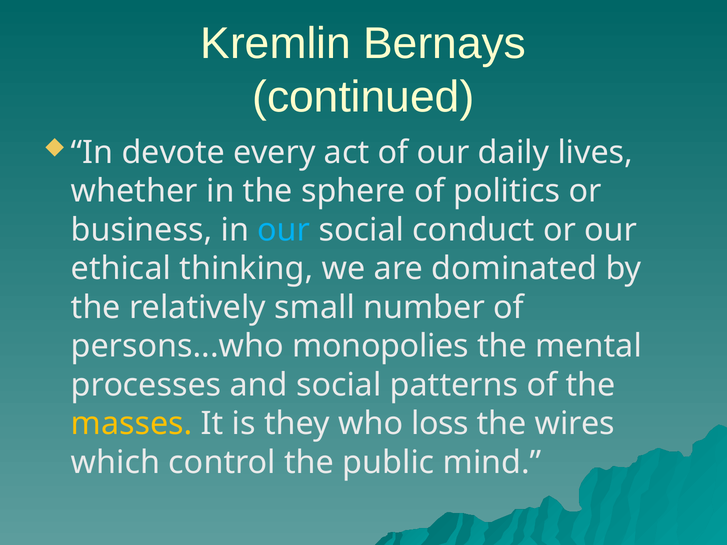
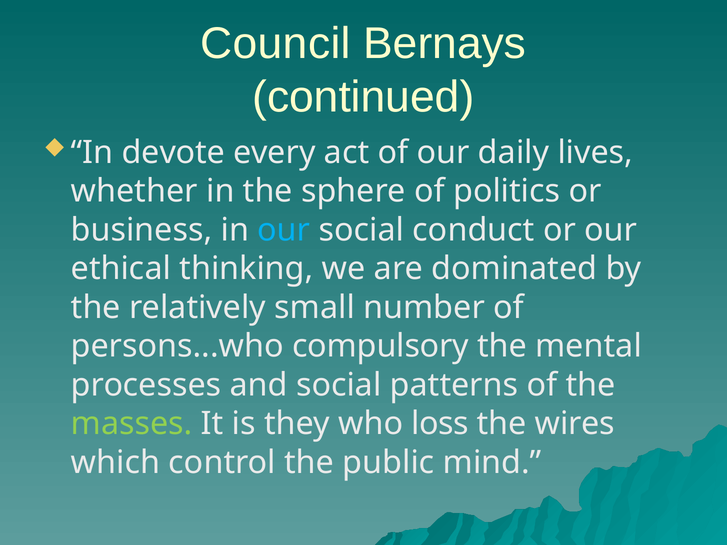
Kremlin: Kremlin -> Council (276, 44)
monopolies: monopolies -> compulsory (380, 346)
masses colour: yellow -> light green (132, 424)
